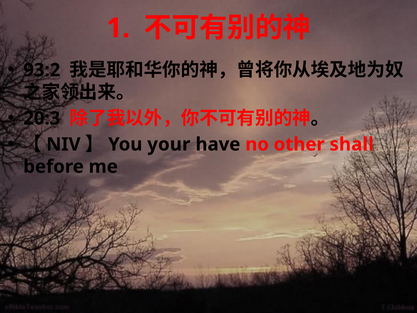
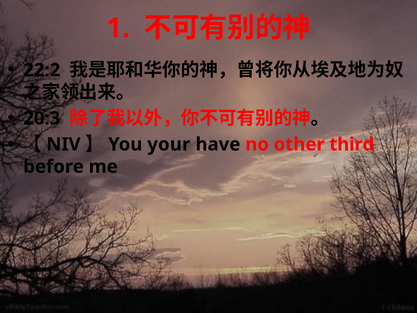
93:2: 93:2 -> 22:2 (42, 70)
shall: shall -> third (352, 144)
